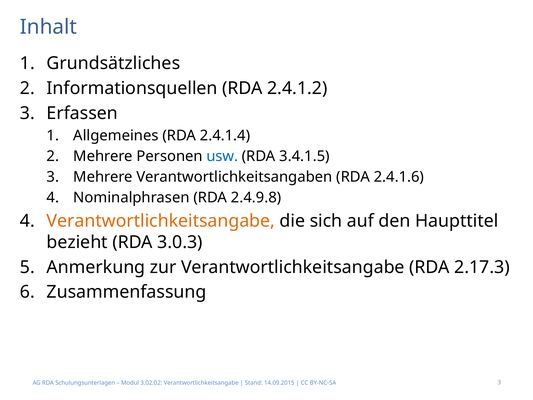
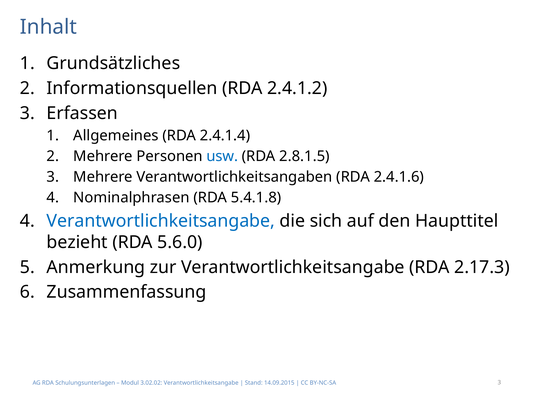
3.4.1.5: 3.4.1.5 -> 2.8.1.5 (304, 156)
2.4.9.8: 2.4.9.8 -> 5.4.1.8 (256, 198)
Verantwortlichkeitsangabe colour: orange -> blue (161, 221)
3.0.3: 3.0.3 -> 5.6.0 (180, 242)
